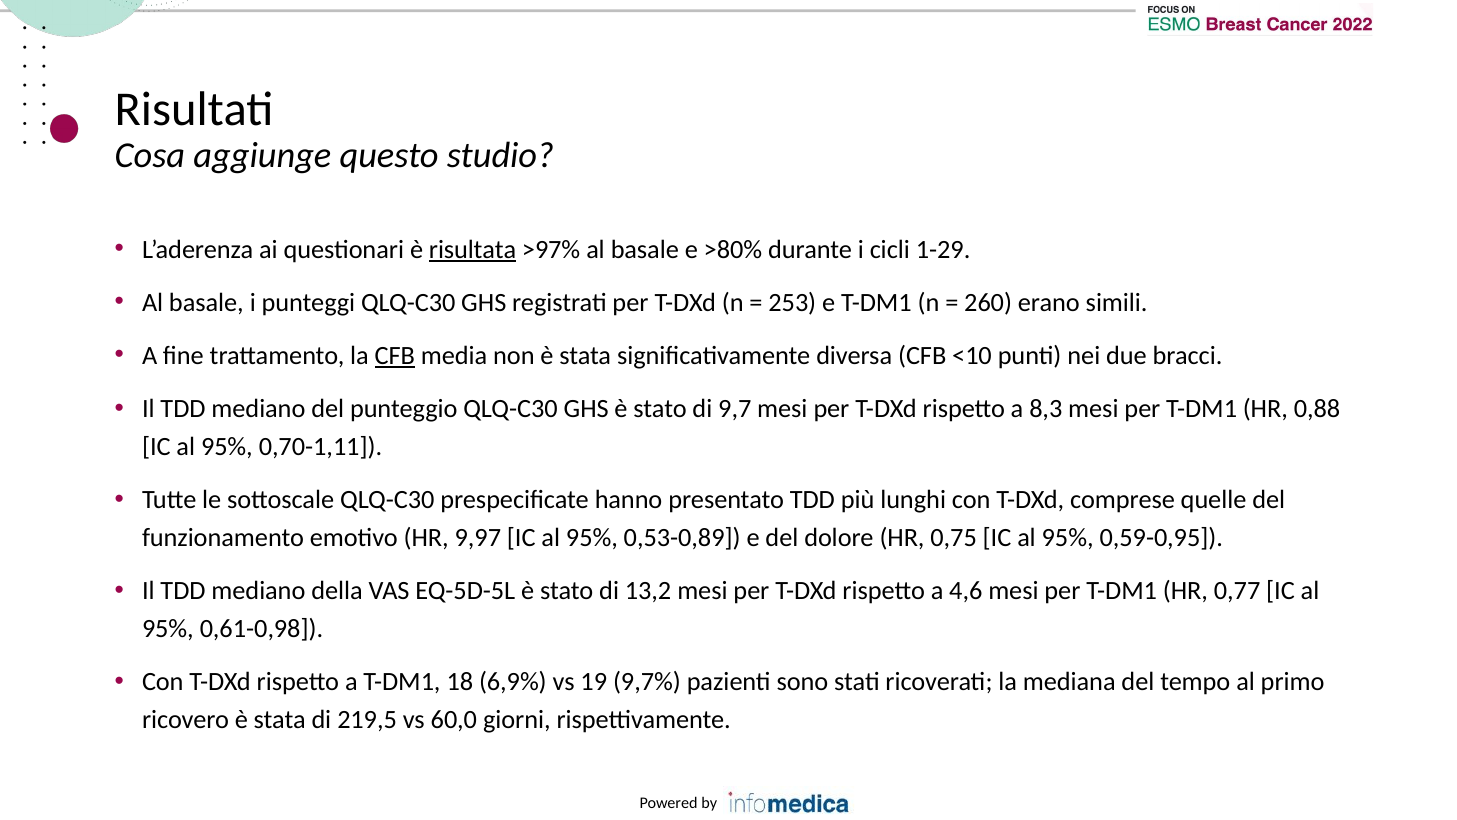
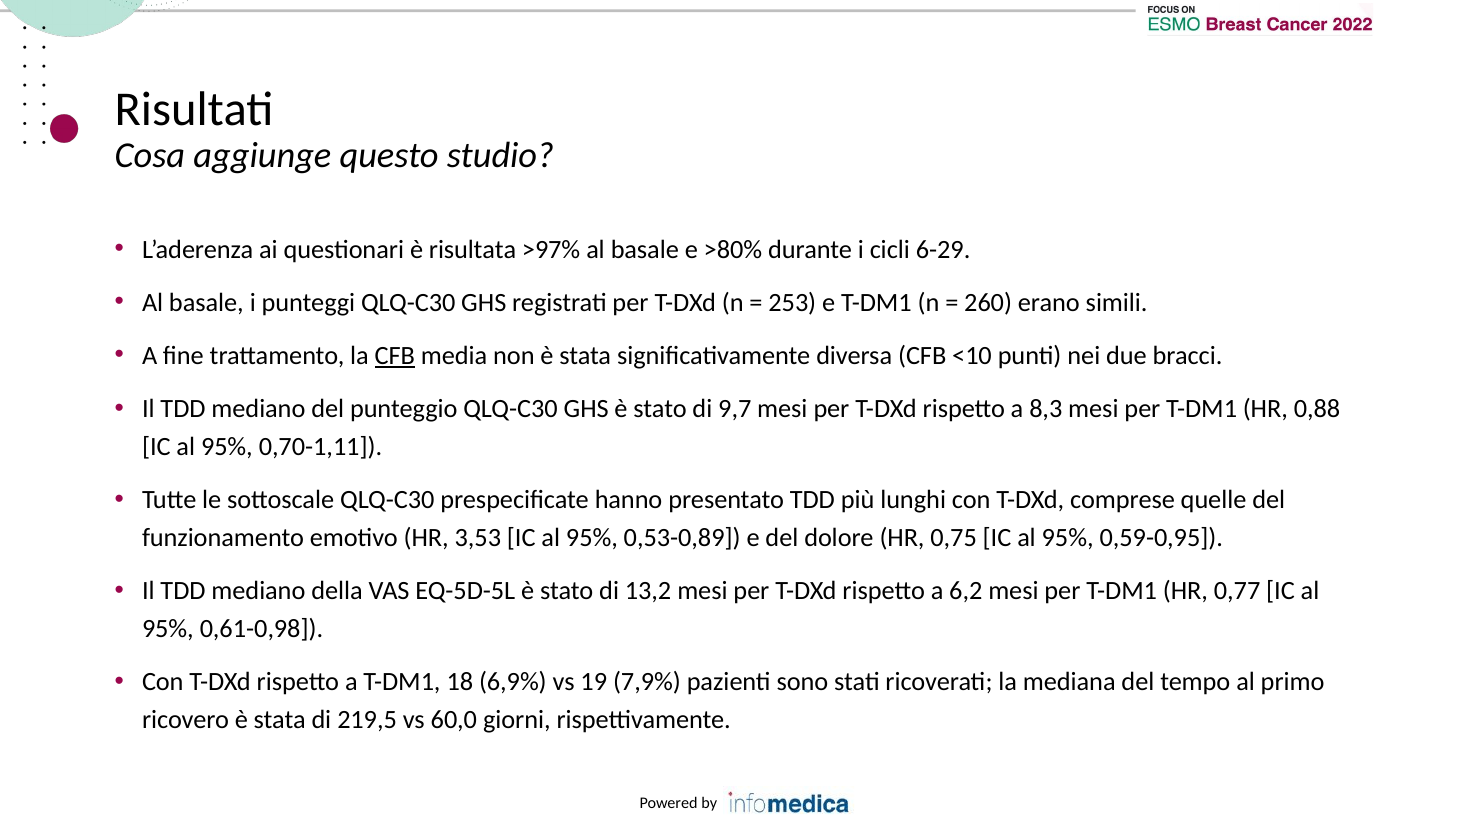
risultata underline: present -> none (473, 249)
1-29: 1-29 -> 6-29 (943, 249)
9,97: 9,97 -> 3,53 (478, 538)
4,6: 4,6 -> 6,2 (966, 591)
9,7%: 9,7% -> 7,9% (647, 682)
